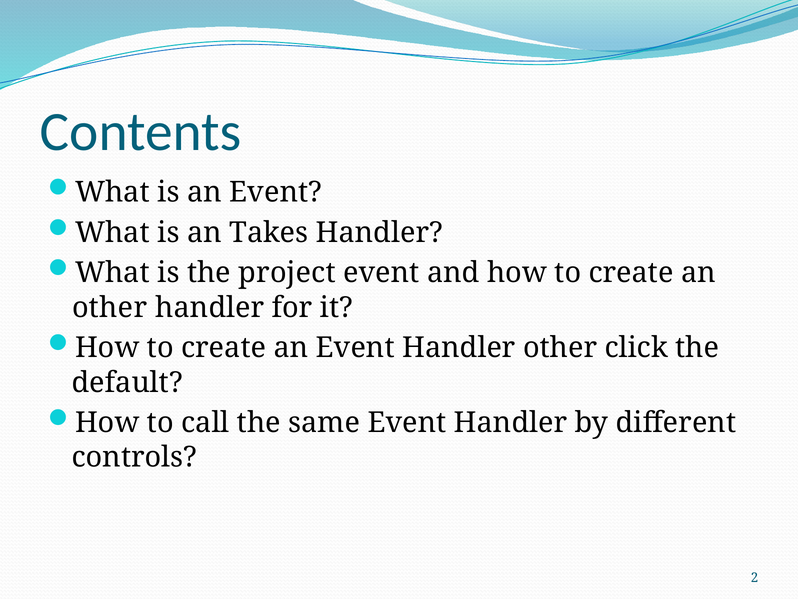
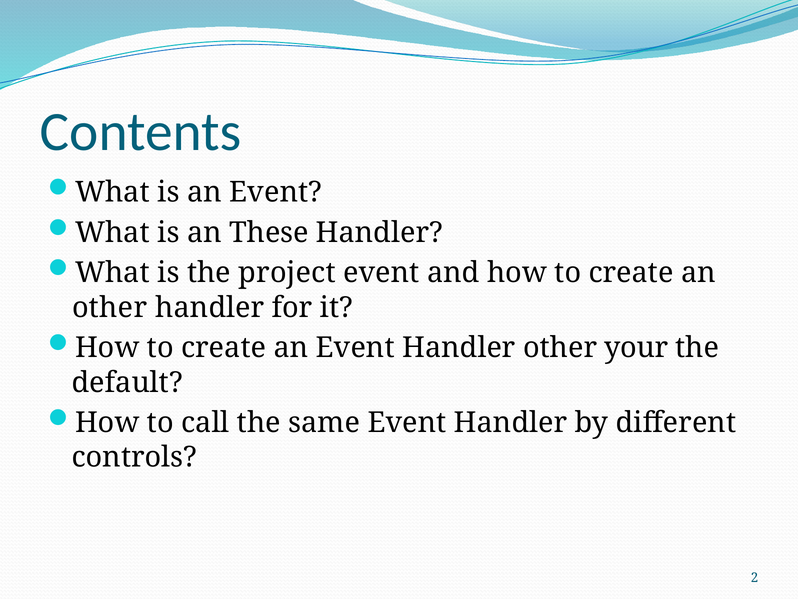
Takes: Takes -> These (269, 232)
click: click -> your (636, 348)
